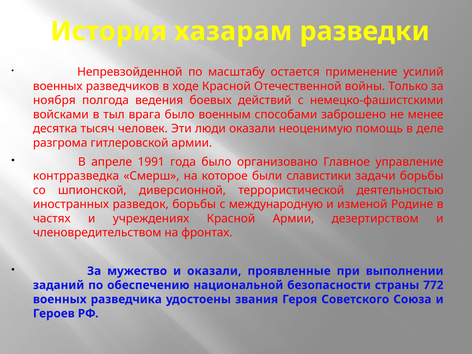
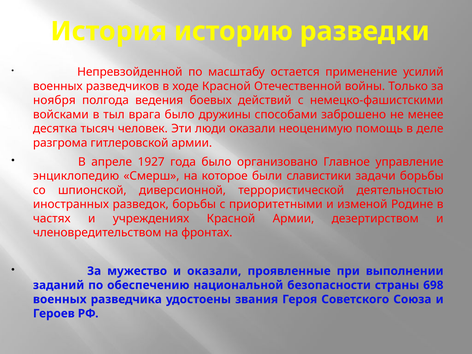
хазарам: хазарам -> историю (233, 31)
военным: военным -> дружины (225, 114)
1991: 1991 -> 1927 (151, 162)
контрразведка: контрразведка -> энциклопедию (76, 176)
международную: международную -> приоритетными (276, 204)
772: 772 -> 698 (433, 285)
